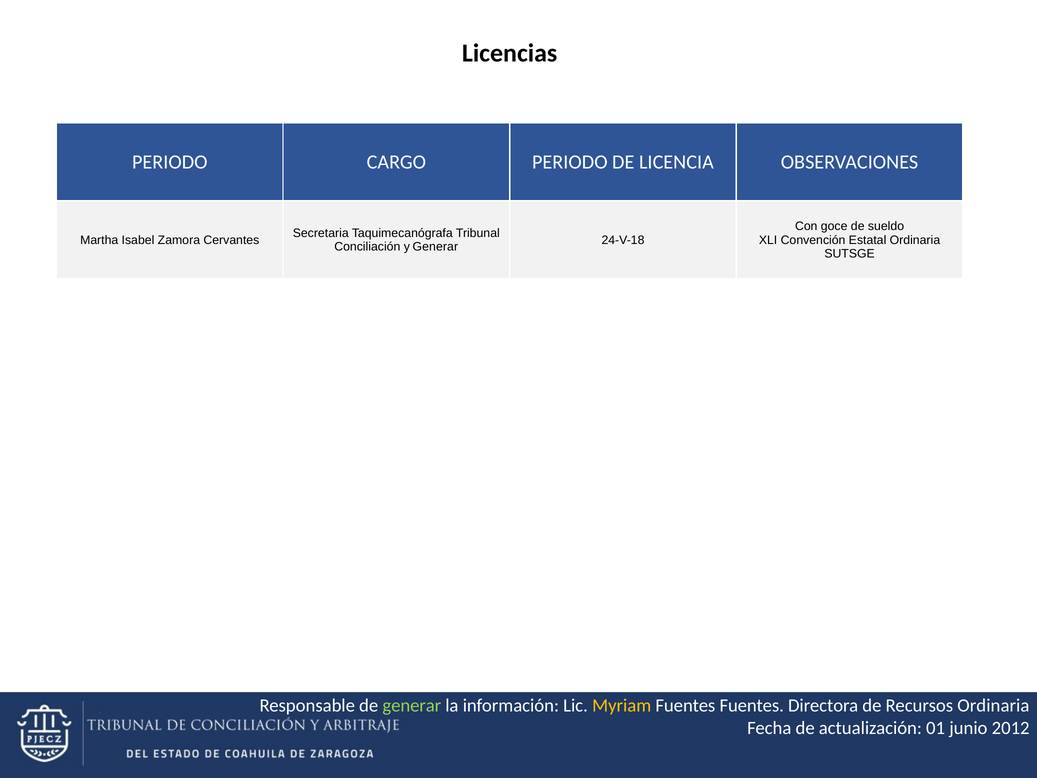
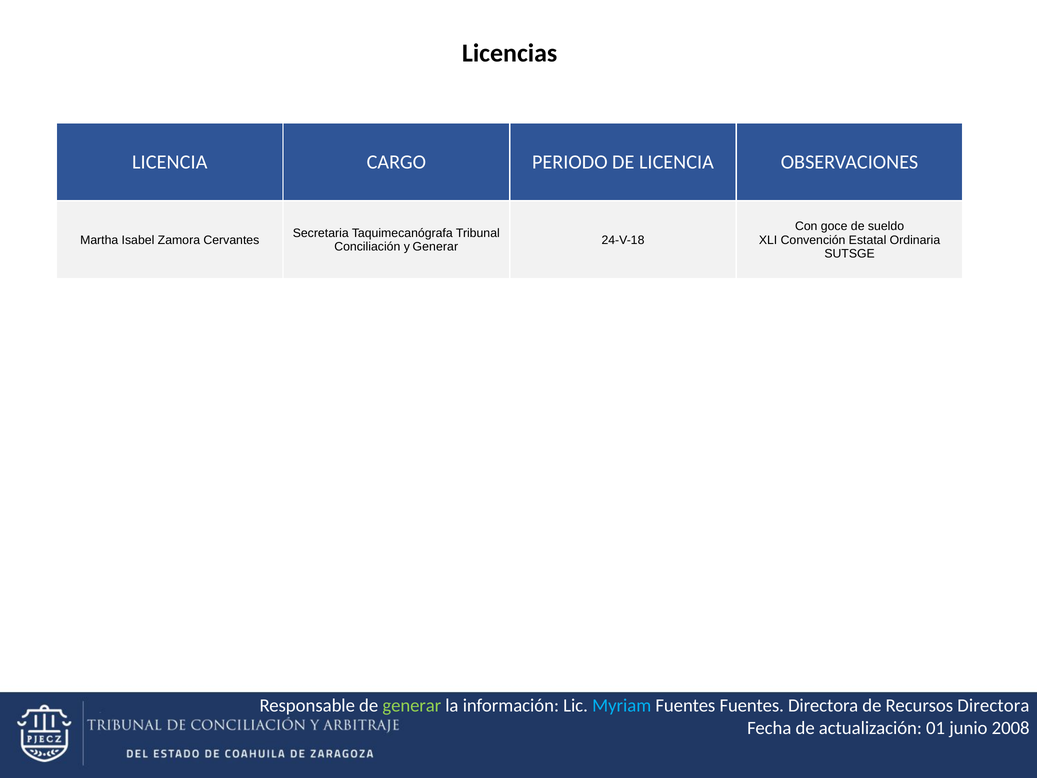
PERIODO: PERIODO -> LICENCIA (170, 162)
Myriam colour: yellow -> light blue (622, 705)
Recursos Ordinaria: Ordinaria -> Directora (993, 705)
2012: 2012 -> 2008 (1011, 728)
